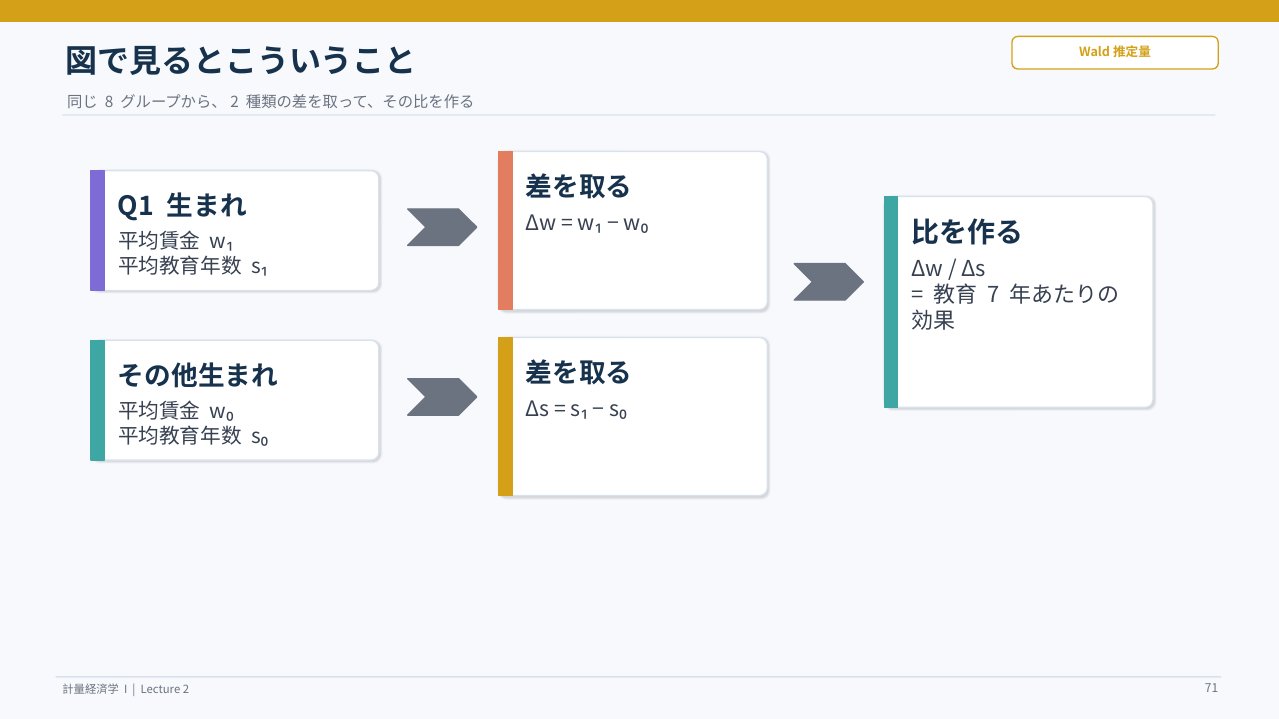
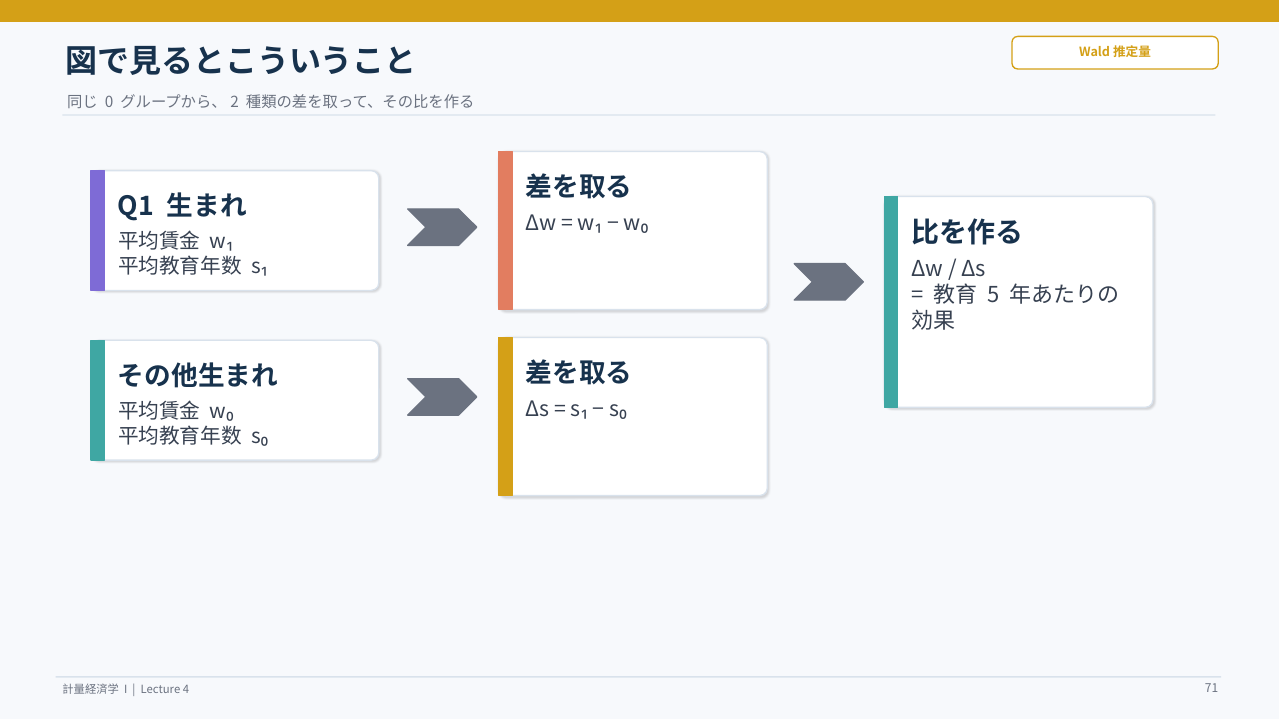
8: 8 -> 0 (109, 103)
7: 7 -> 5 (993, 295)
2: 2 -> 4 (186, 690)
